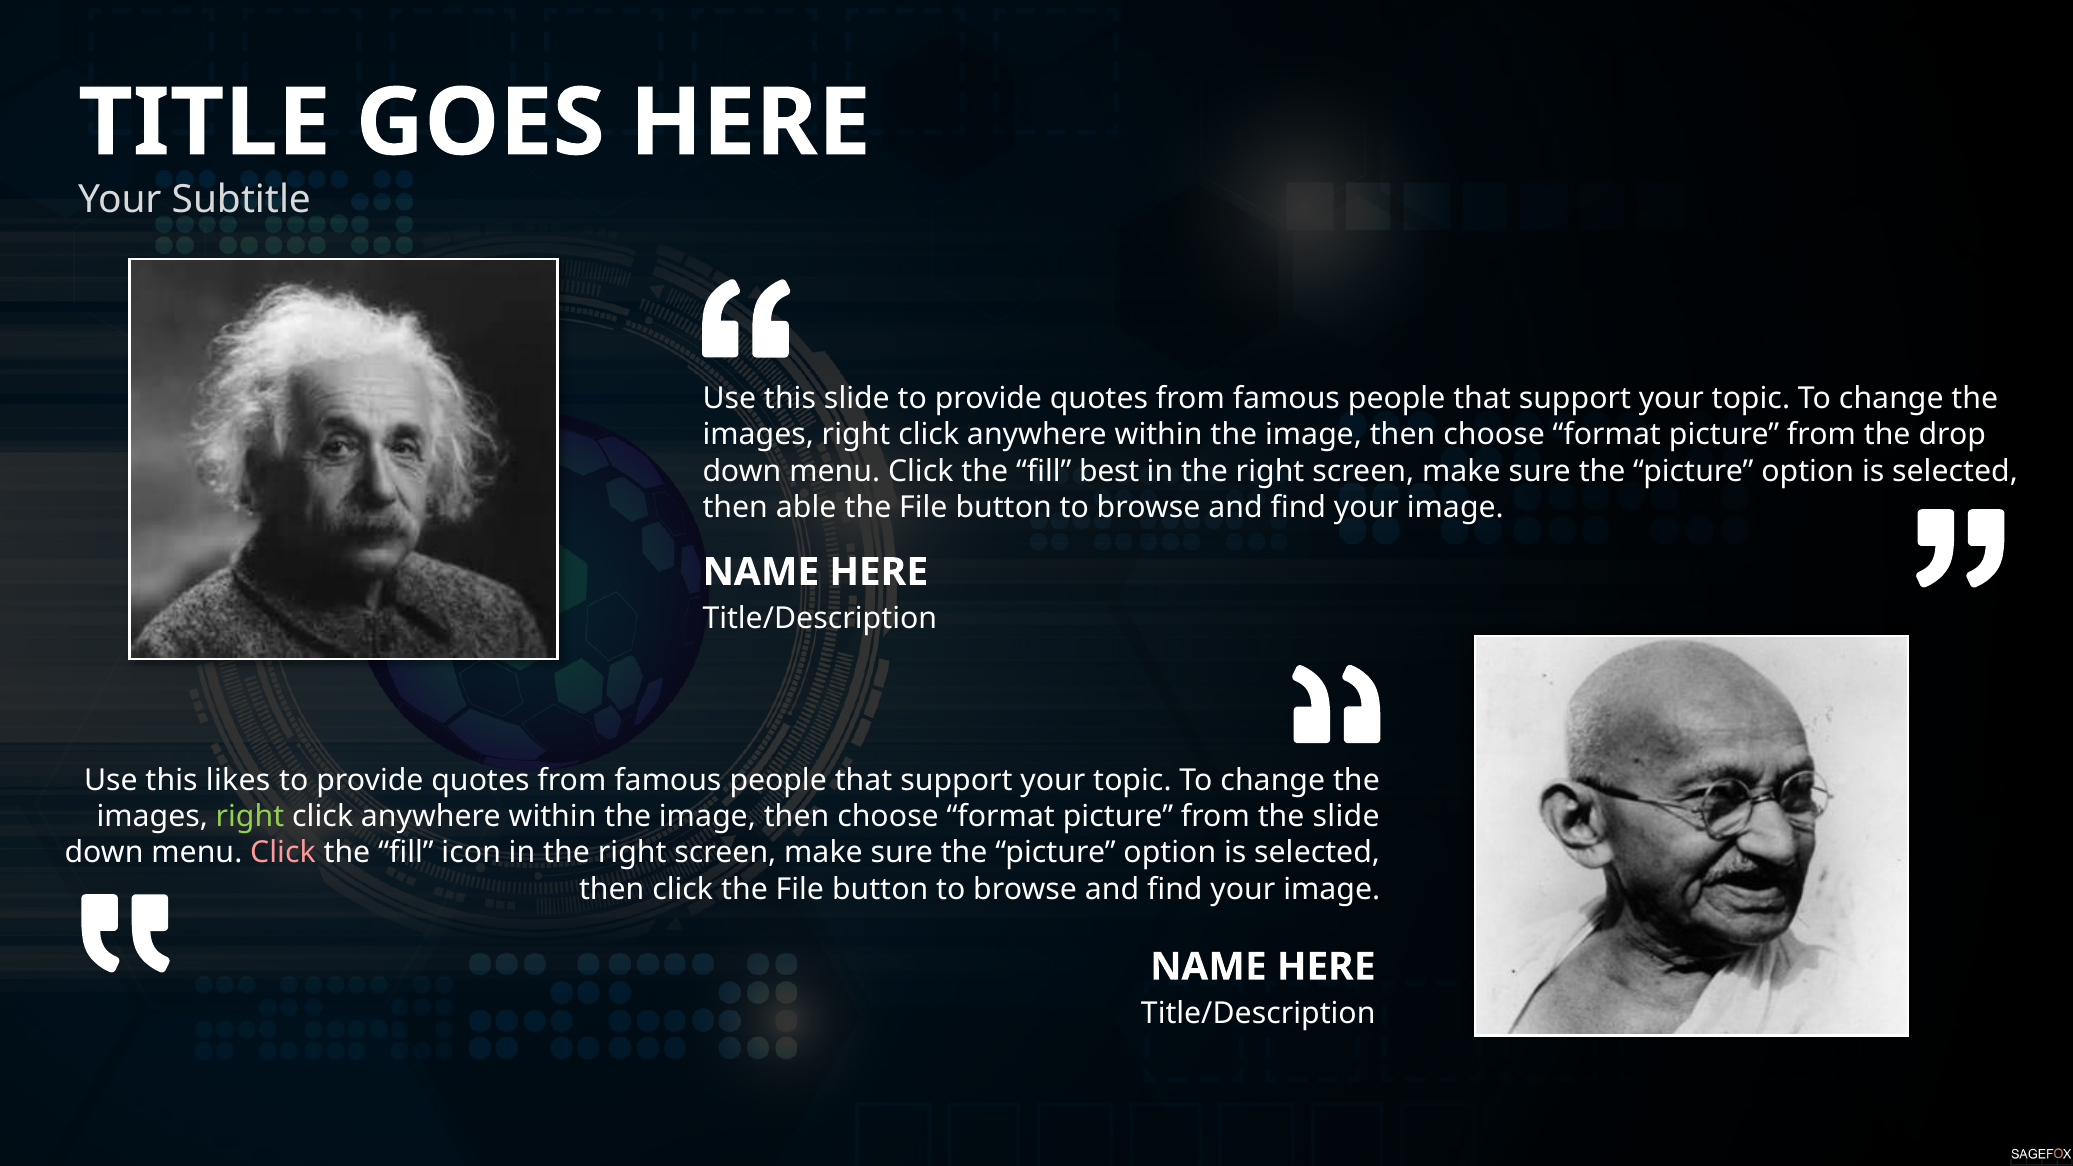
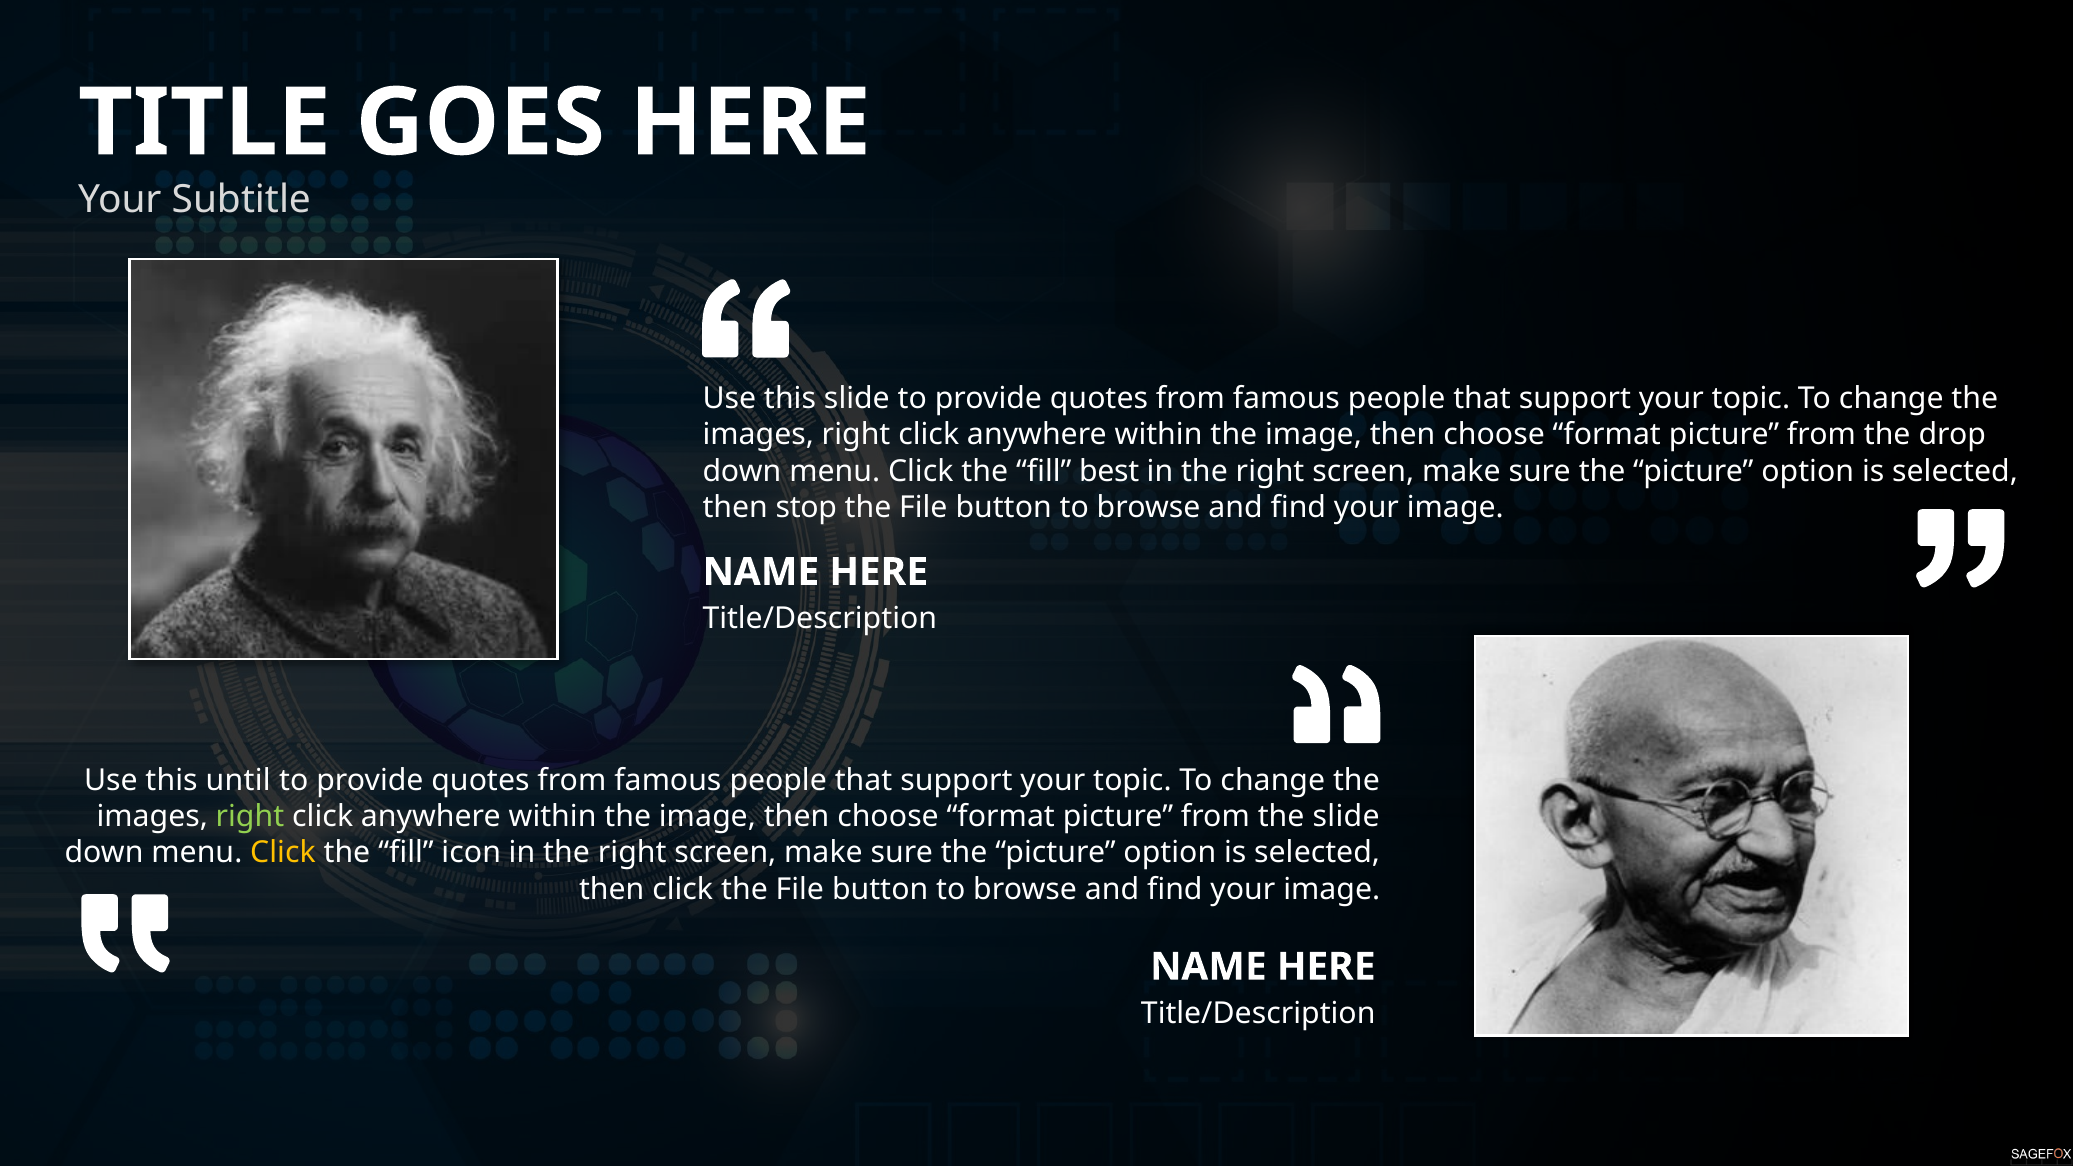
able: able -> stop (806, 507)
likes: likes -> until (238, 780)
Click colour: pink -> yellow (283, 853)
